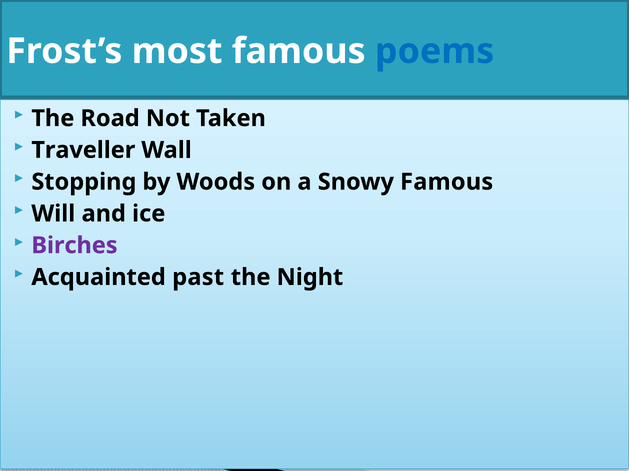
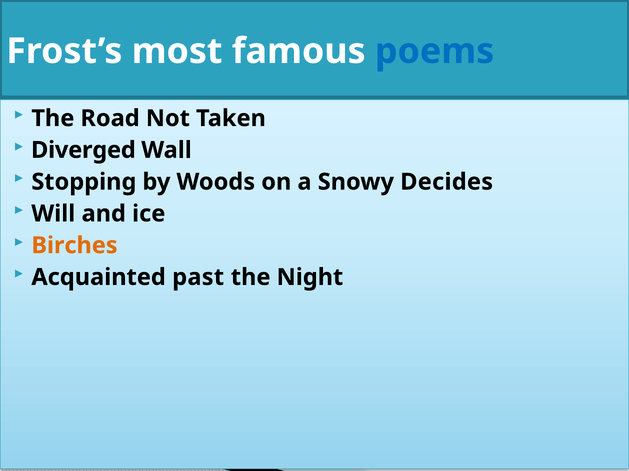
Traveller: Traveller -> Diverged (83, 150)
Snowy Famous: Famous -> Decides (447, 182)
Birches colour: purple -> orange (74, 246)
